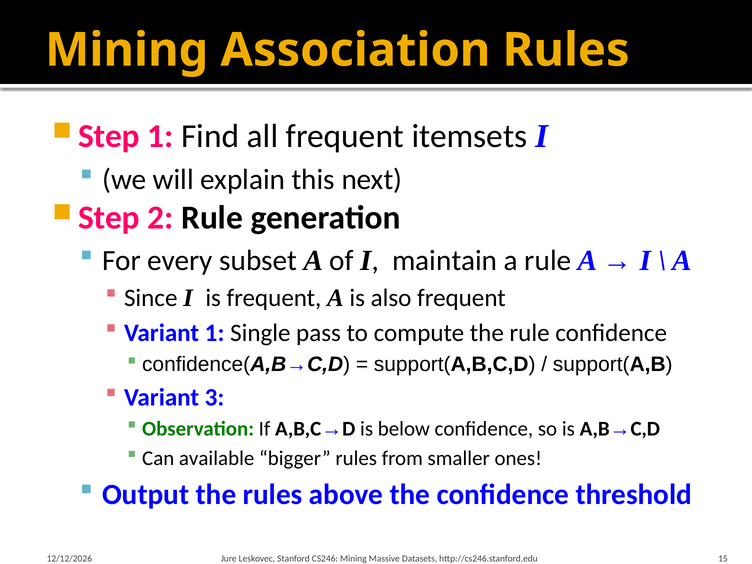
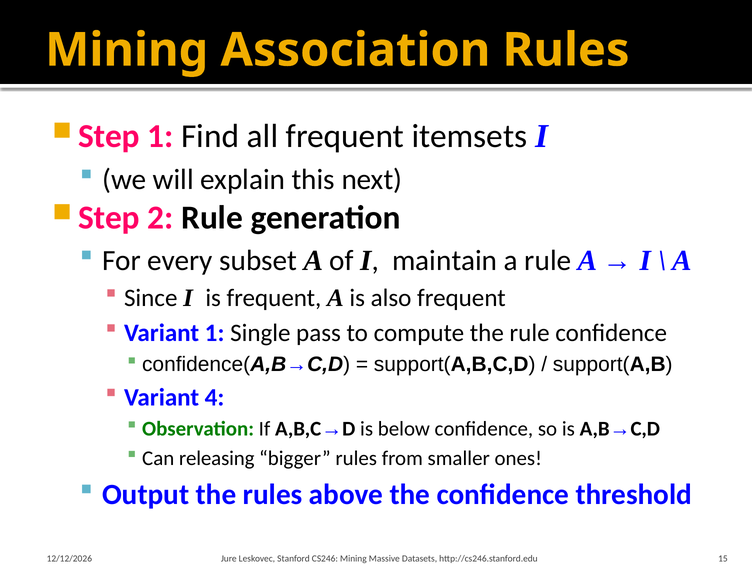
3: 3 -> 4 (215, 397)
available: available -> releasing (217, 458)
